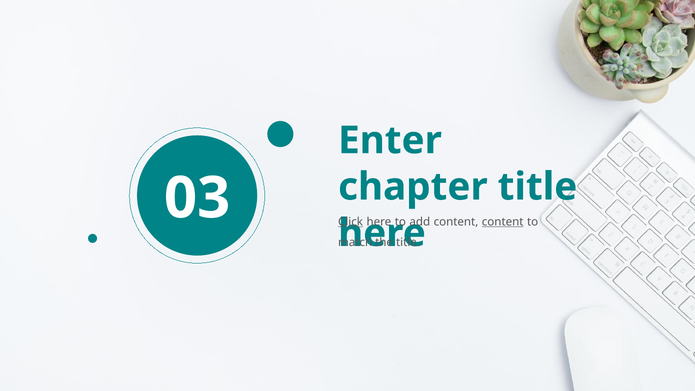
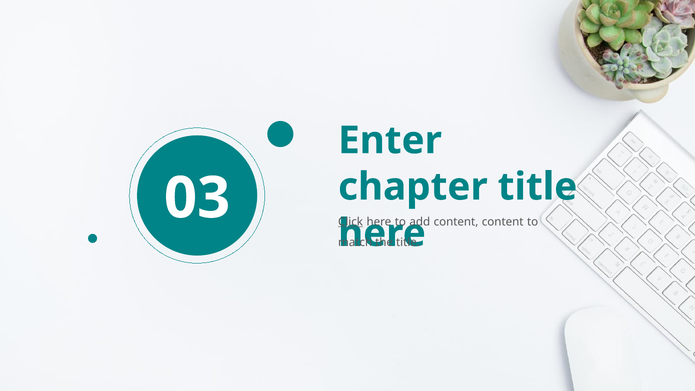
content underline: present -> none (503, 222)
